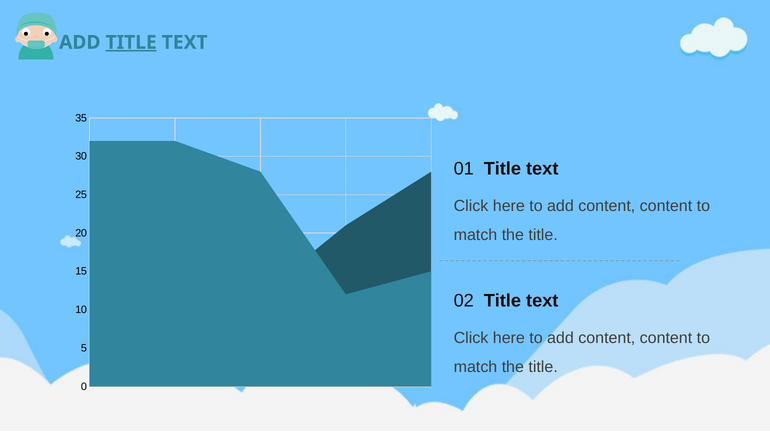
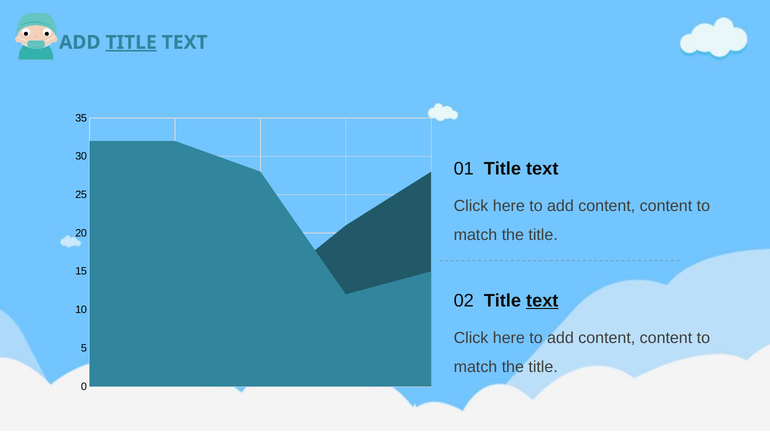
text underline: none -> present (542, 301)
